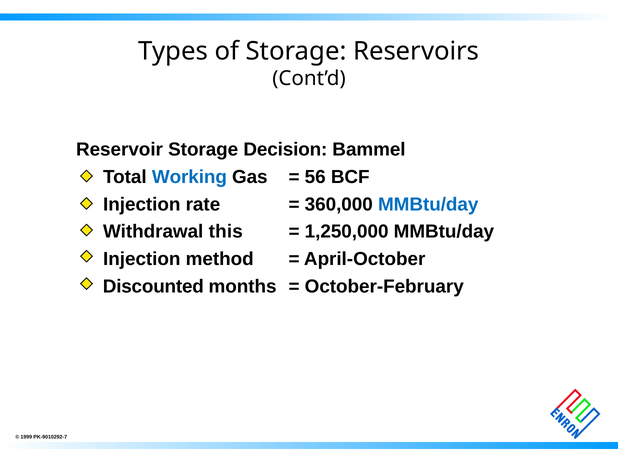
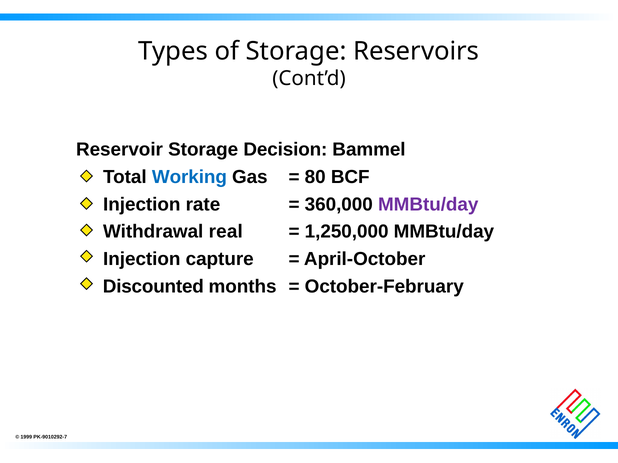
56: 56 -> 80 (315, 177)
MMBtu/day colour: blue -> purple (428, 205)
this: this -> real (226, 232)
method: method -> capture (220, 259)
